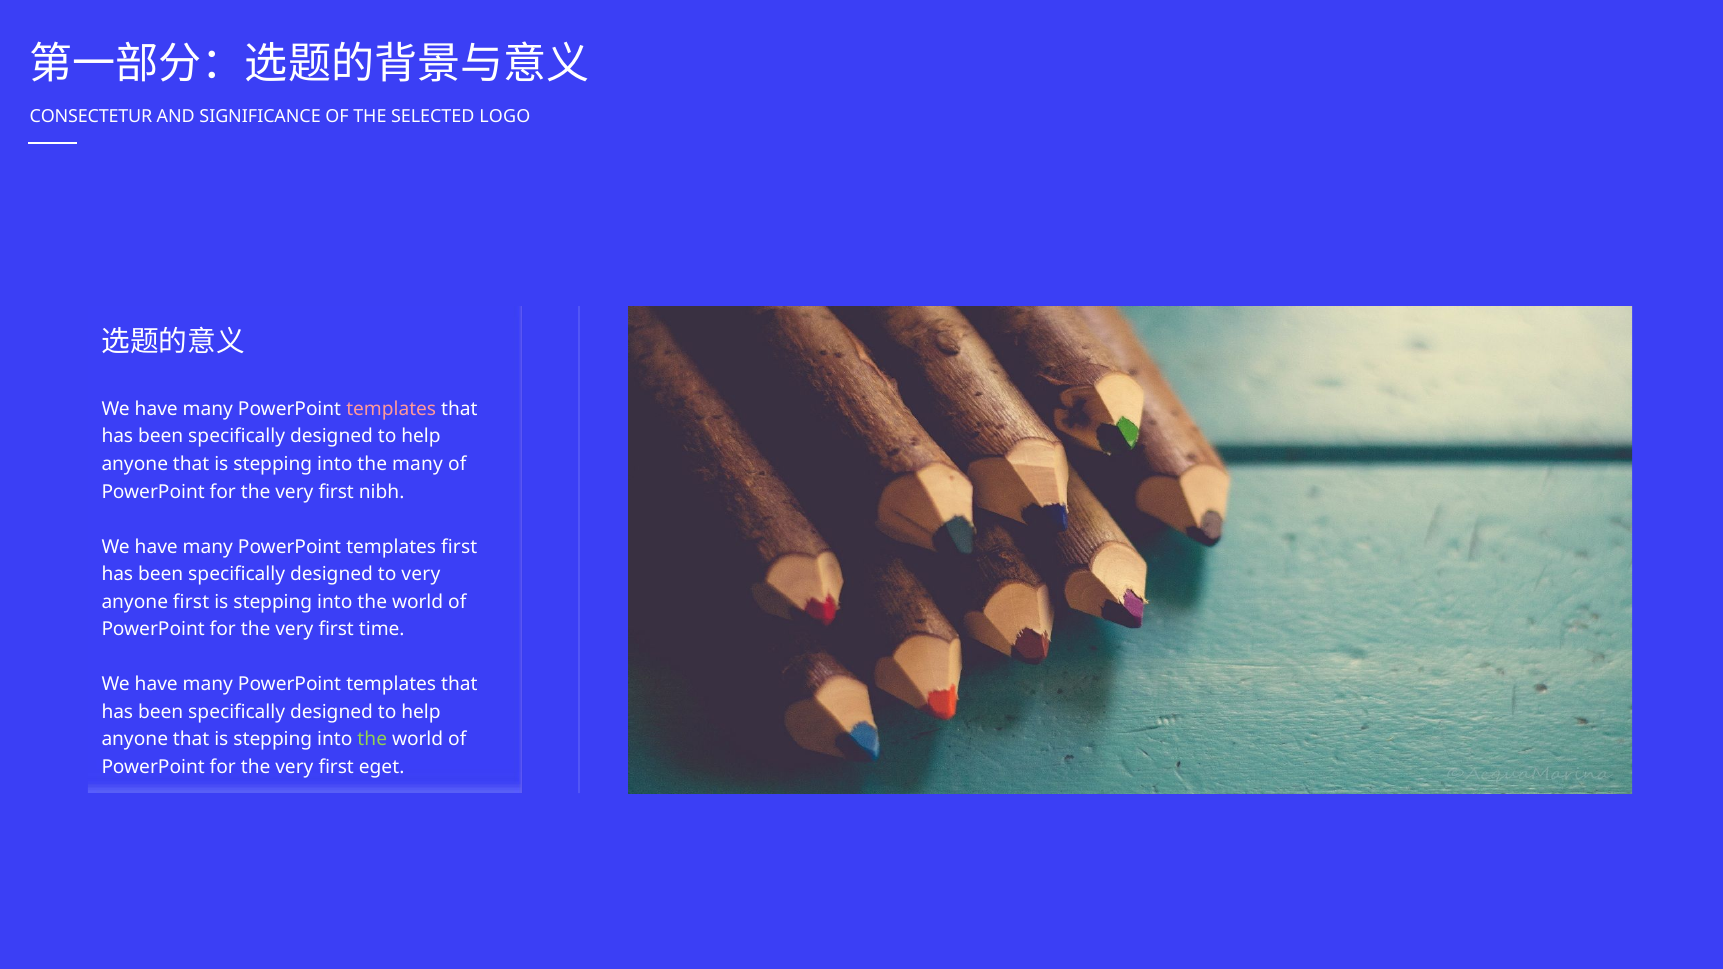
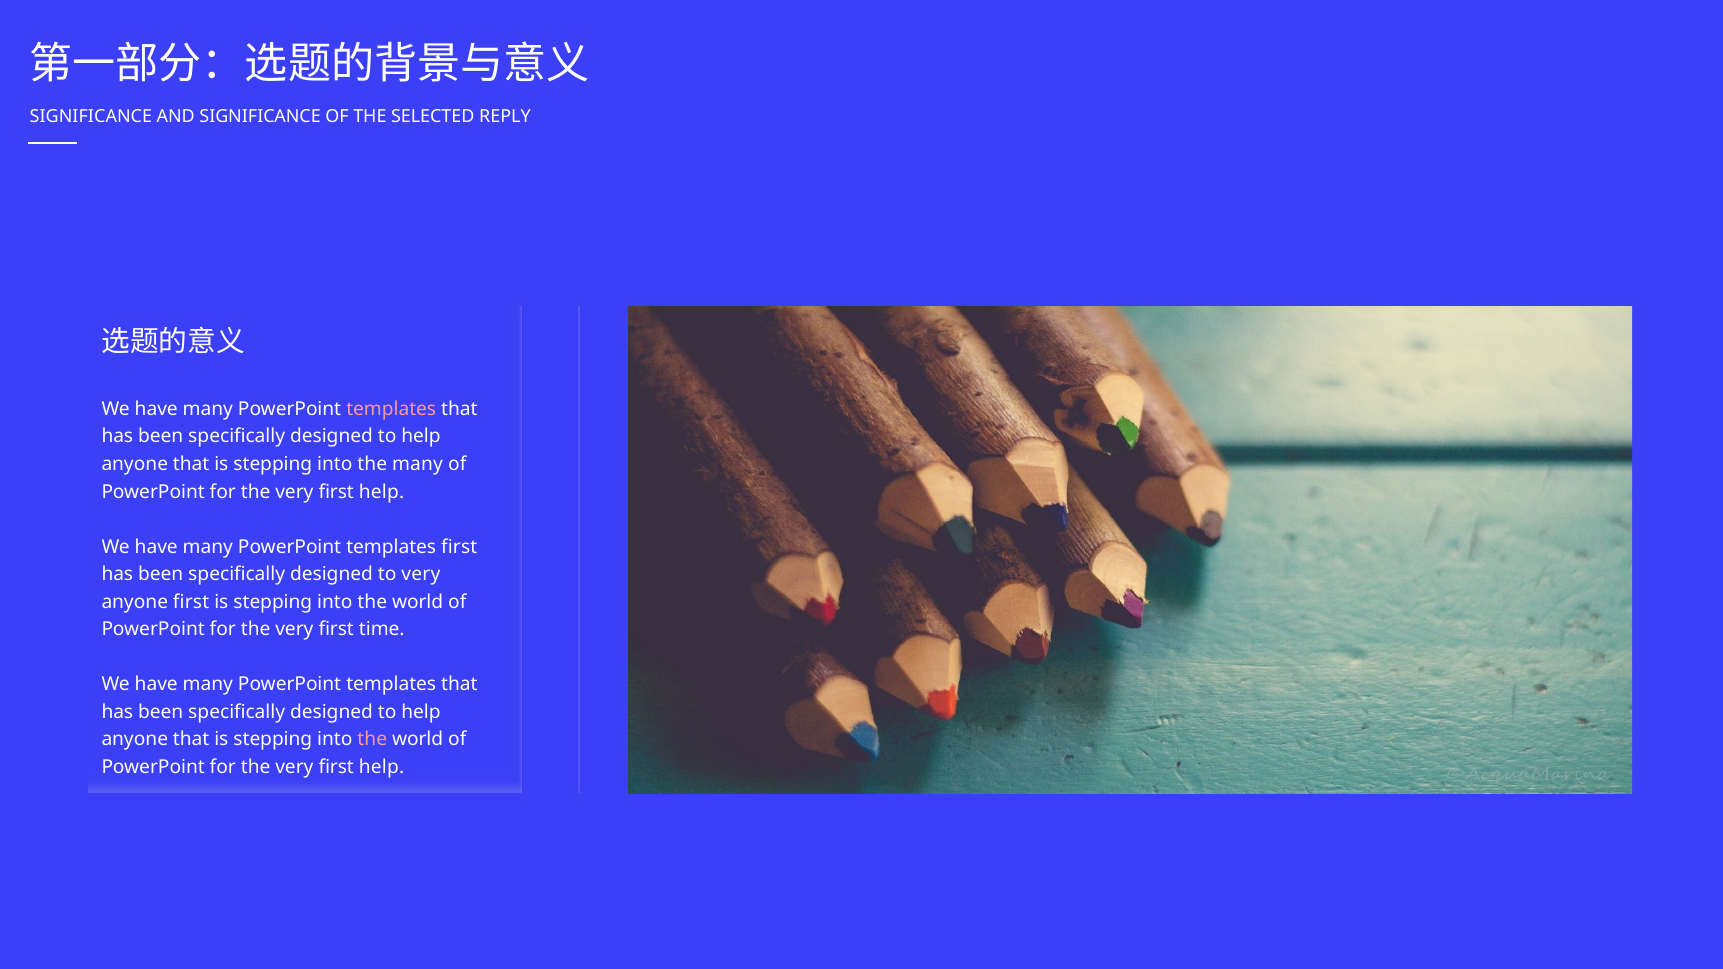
CONSECTETUR: CONSECTETUR -> SIGNIFICANCE (91, 117)
LOGO: LOGO -> REPLY (505, 117)
nibh: nibh -> help (382, 492)
the colour: light green -> pink (372, 740)
eget: eget -> help (382, 767)
